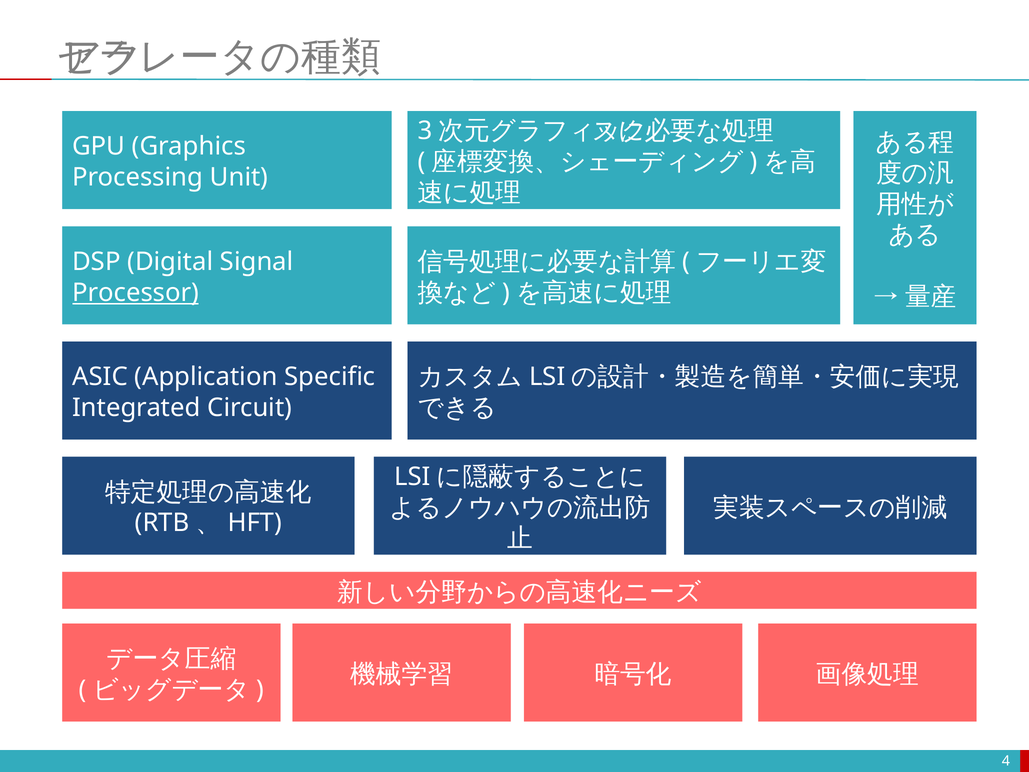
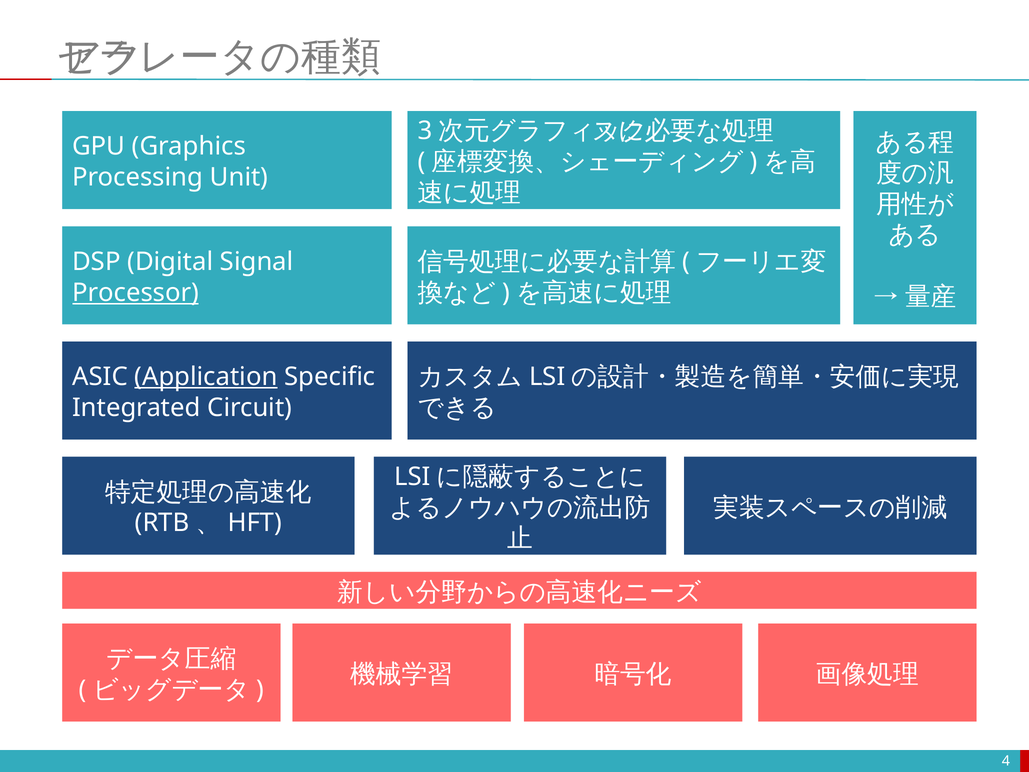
Application underline: none -> present (206, 377)
